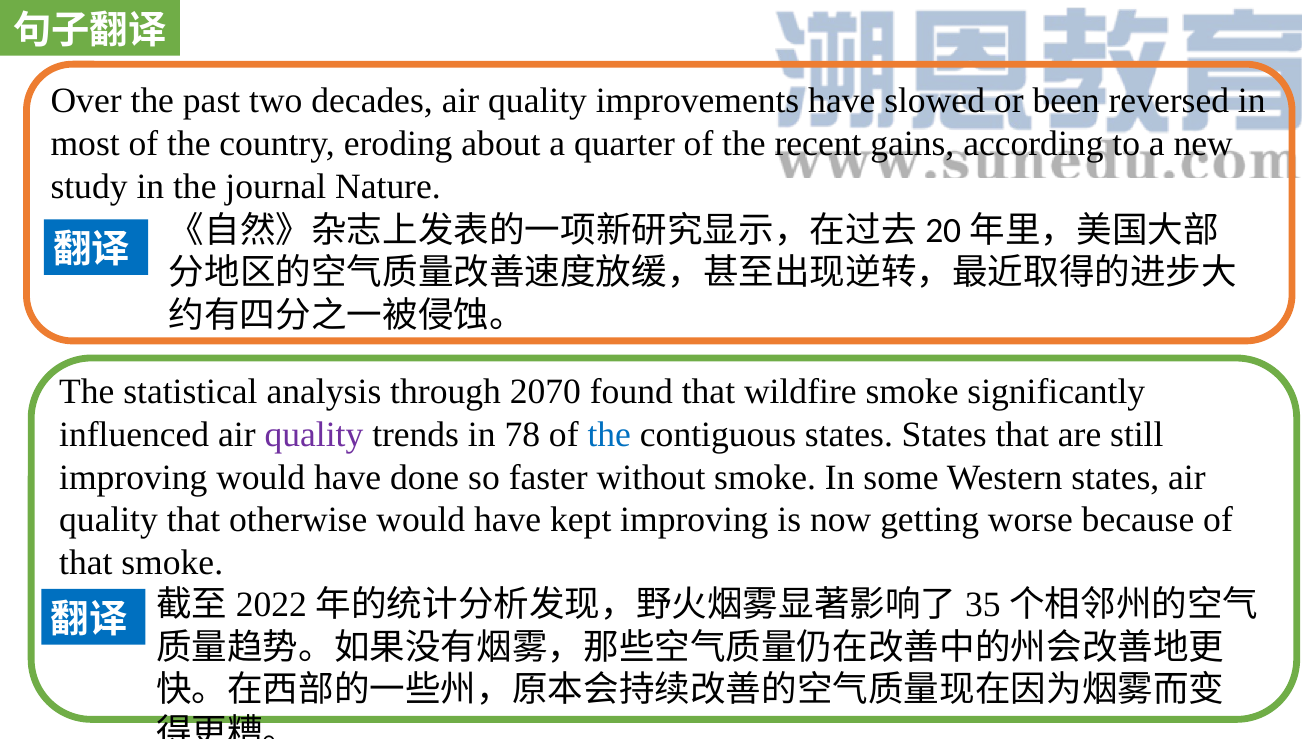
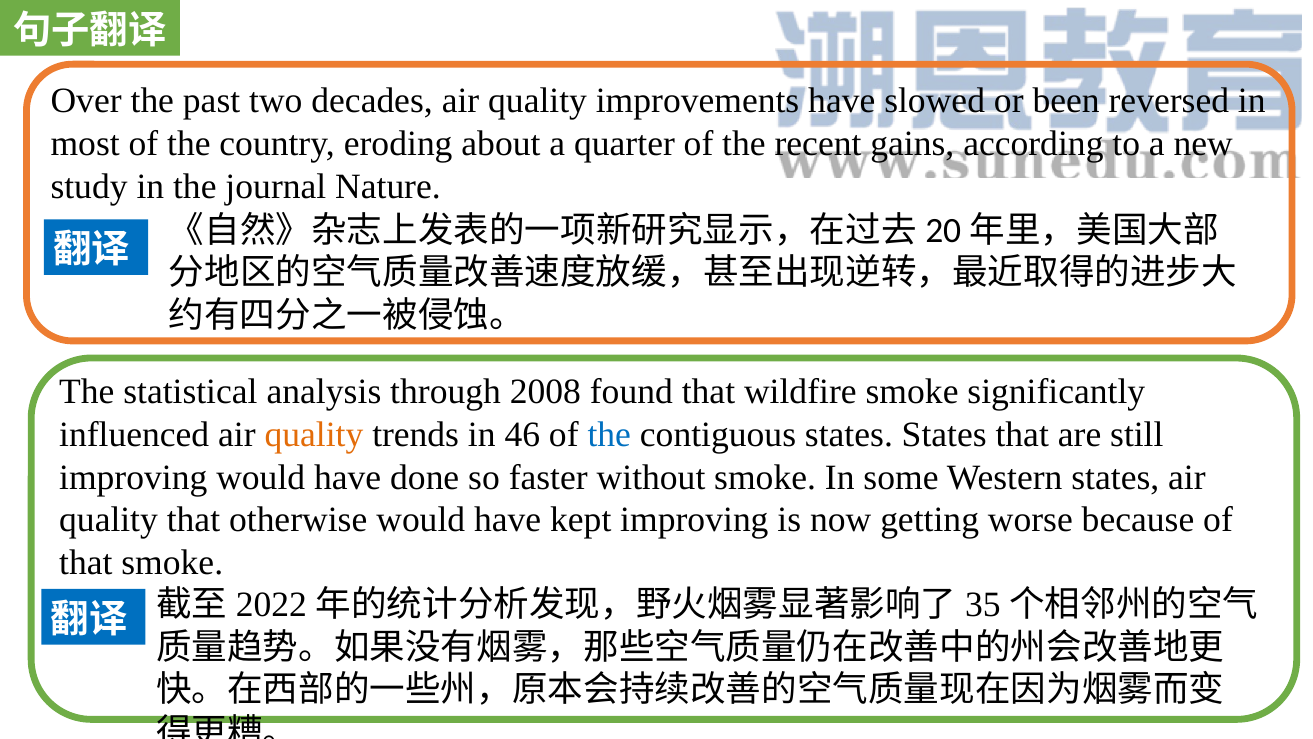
2070: 2070 -> 2008 (545, 392)
quality colour: purple -> orange (314, 435)
78: 78 -> 46 (522, 435)
